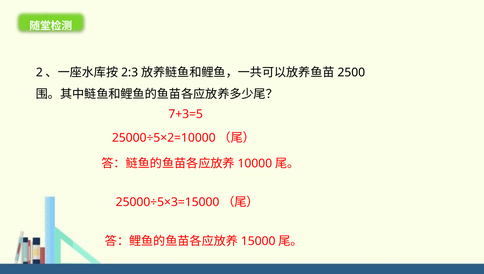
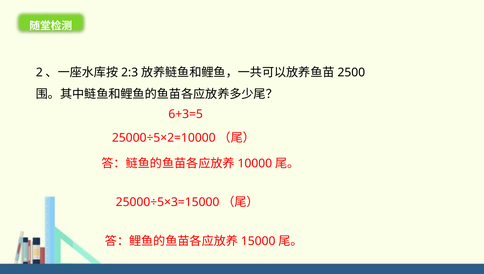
7+3=5: 7+3=5 -> 6+3=5 (186, 114)
